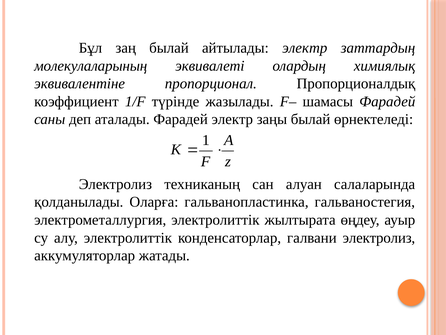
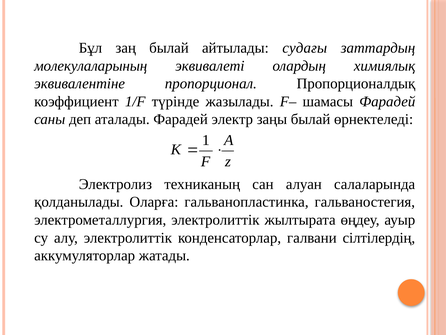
айтылады электр: электр -> судағы (305, 48)
галвани электролиз: электролиз -> сілтілердің (379, 237)
